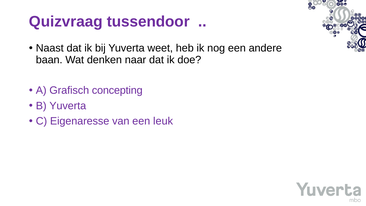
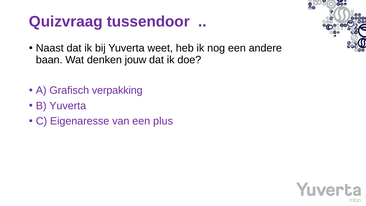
naar: naar -> jouw (136, 60)
concepting: concepting -> verpakking (117, 90)
leuk: leuk -> plus (163, 121)
